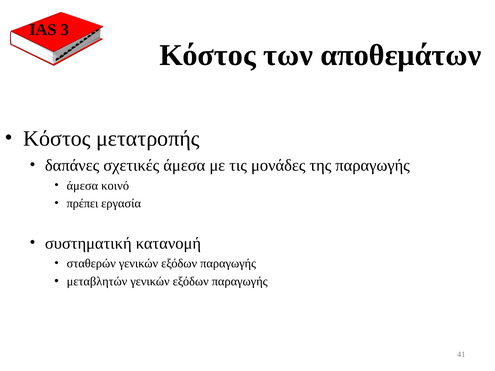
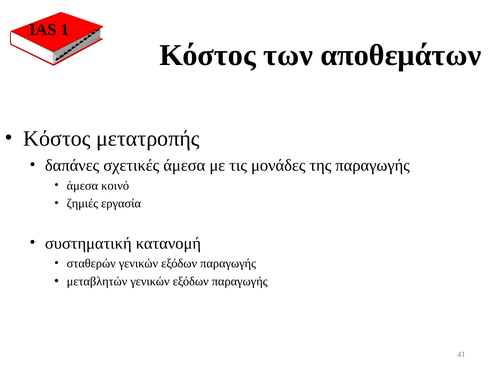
3: 3 -> 1 (65, 30)
πρέπει: πρέπει -> ζημιές (82, 204)
